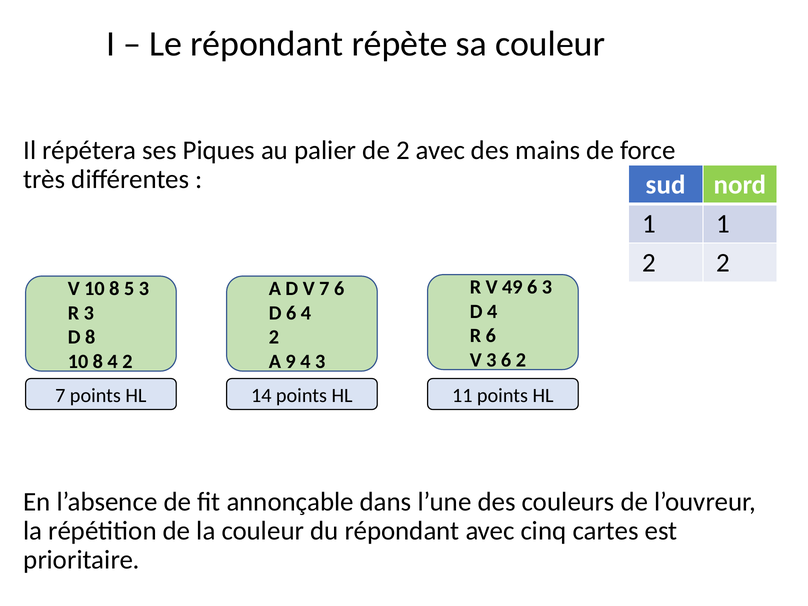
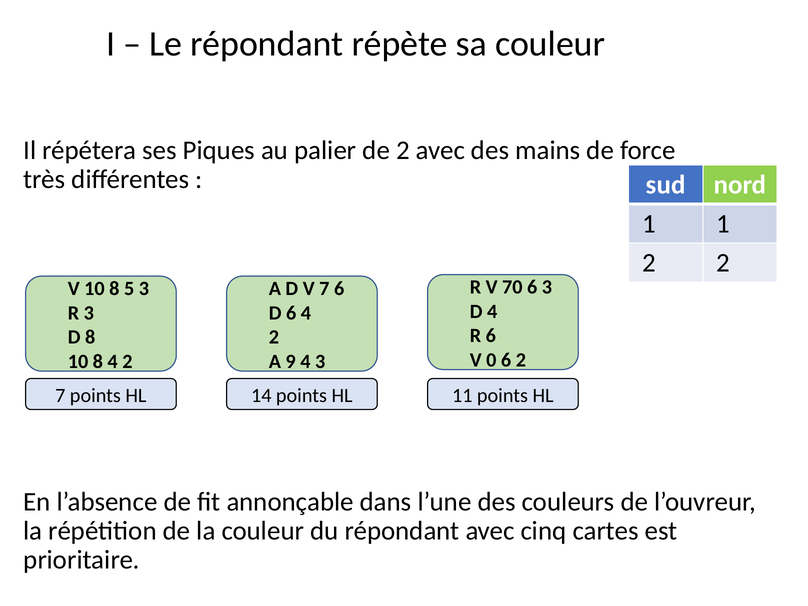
49: 49 -> 70 (512, 287)
3: 3 -> 0 (491, 360)
